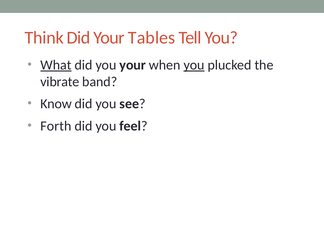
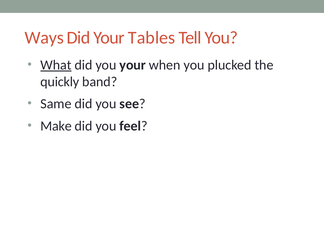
Think: Think -> Ways (44, 38)
you underline: present -> none (194, 65)
vibrate: vibrate -> quickly (60, 82)
Know: Know -> Same (56, 104)
Forth: Forth -> Make (56, 126)
